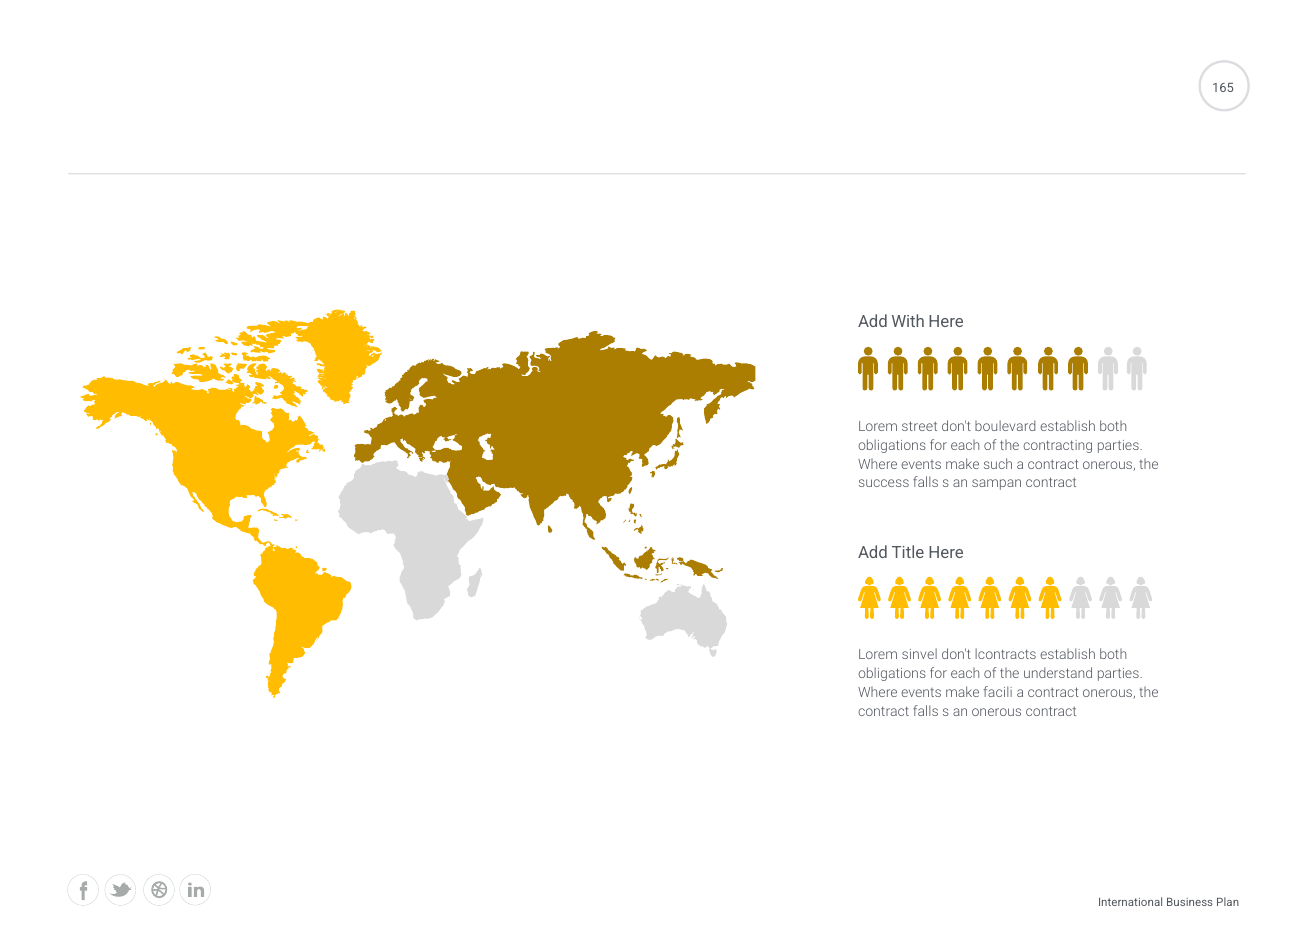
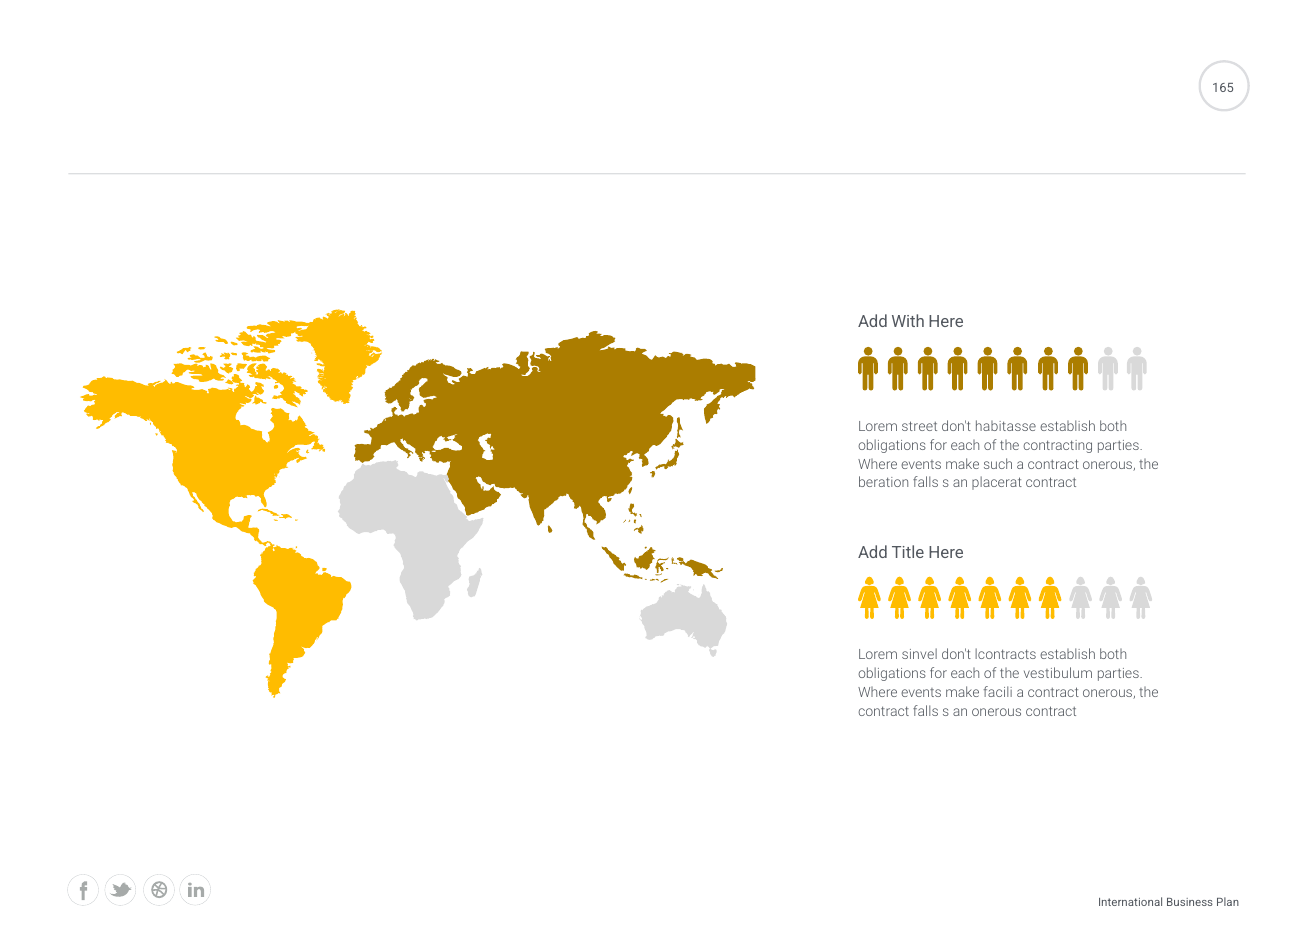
boulevard: boulevard -> habitasse (1006, 427)
success: success -> beration (884, 483)
sampan: sampan -> placerat (997, 483)
understand: understand -> vestibulum (1058, 674)
